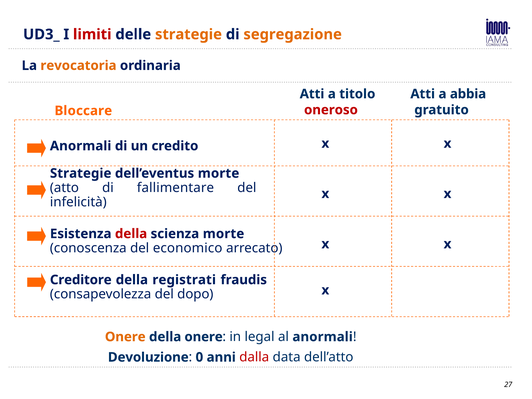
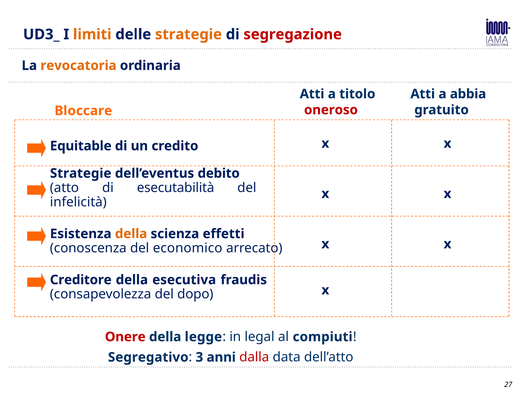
limiti colour: red -> orange (92, 34)
segregazione colour: orange -> red (293, 34)
Anormali: Anormali -> Equitable (81, 146)
dell’eventus morte: morte -> debito (219, 173)
fallimentare: fallimentare -> esecutabilità (176, 188)
della colour: red -> orange (131, 234)
scienza morte: morte -> effetti (224, 234)
registrati: registrati -> esecutiva (184, 280)
Onere colour: orange -> red (125, 337)
della onere: onere -> legge (203, 337)
al anormali: anormali -> compiuti (323, 337)
Devoluzione: Devoluzione -> Segregativo (148, 357)
0: 0 -> 3 (199, 357)
